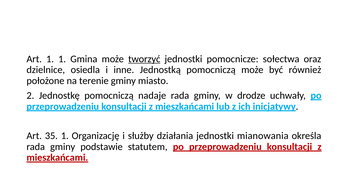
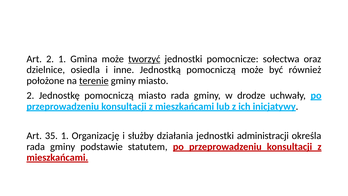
Art 1: 1 -> 2 (50, 59)
terenie underline: none -> present (94, 81)
pomocniczą nadaje: nadaje -> miasto (152, 95)
mianowania: mianowania -> administracji (263, 136)
